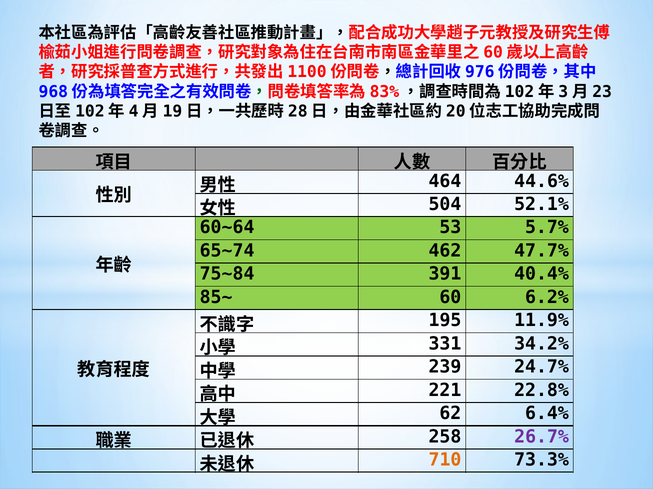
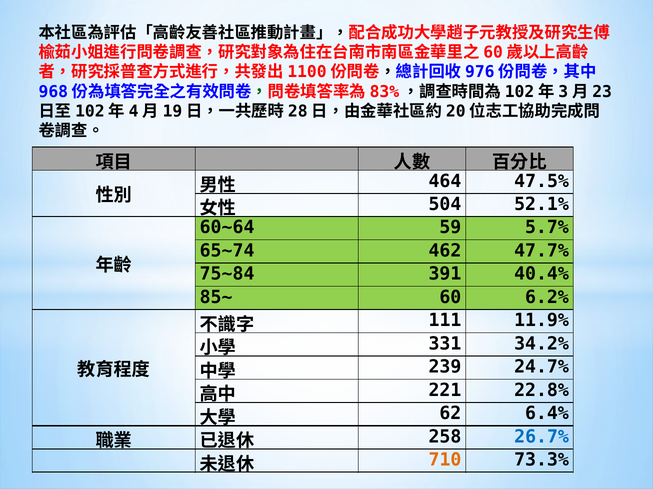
44.6%: 44.6% -> 47.5% (542, 181)
53: 53 -> 59 (450, 228)
195: 195 -> 111 (445, 321)
26.7% colour: purple -> blue (542, 437)
